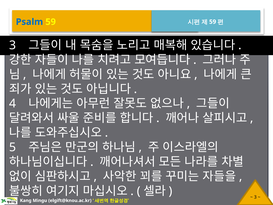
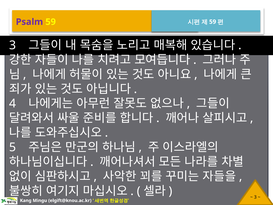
Psalm colour: blue -> purple (29, 22)
